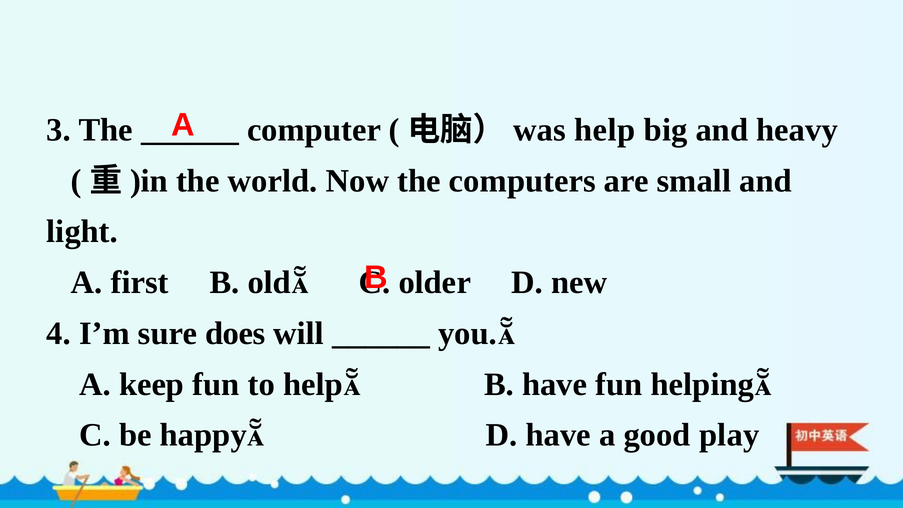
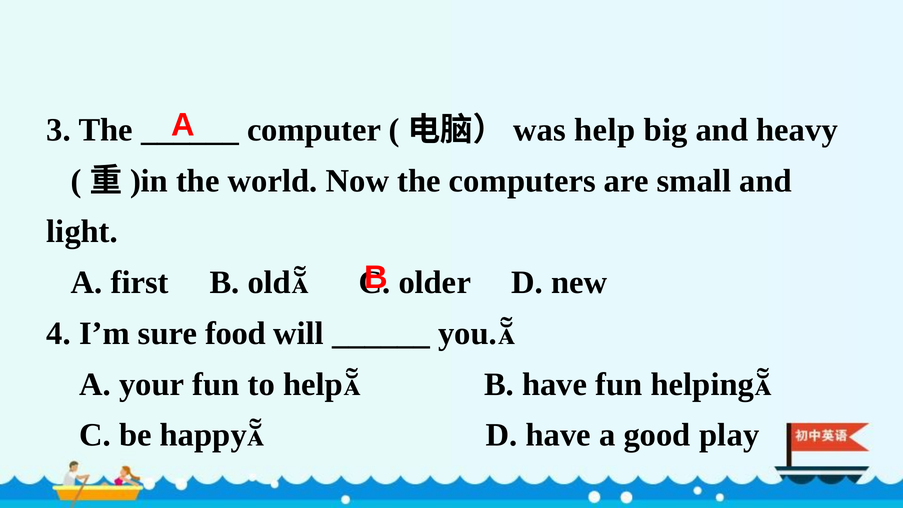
does: does -> food (235, 333)
keep: keep -> your (152, 384)
